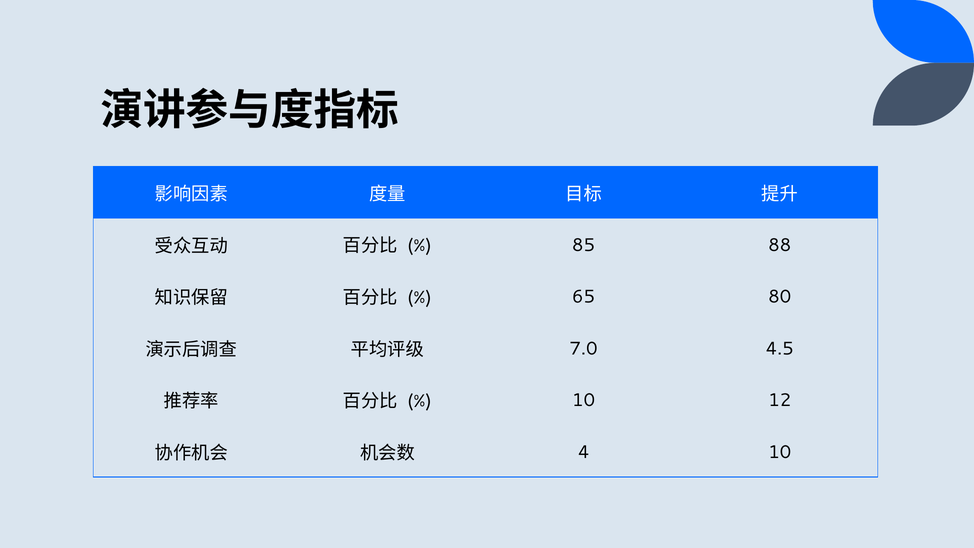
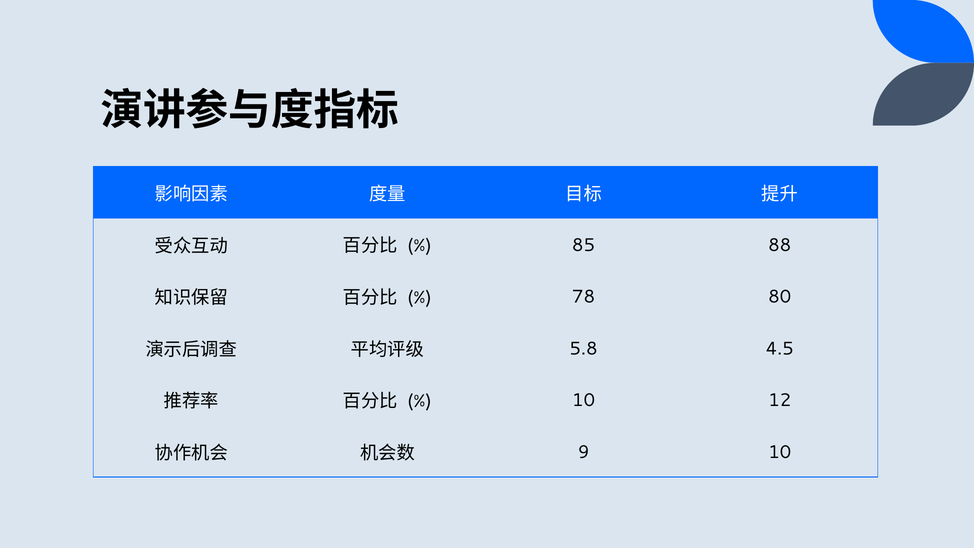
65: 65 -> 78 (584, 297)
7.0: 7.0 -> 5.8 (584, 349)
4: 4 -> 9 (584, 452)
